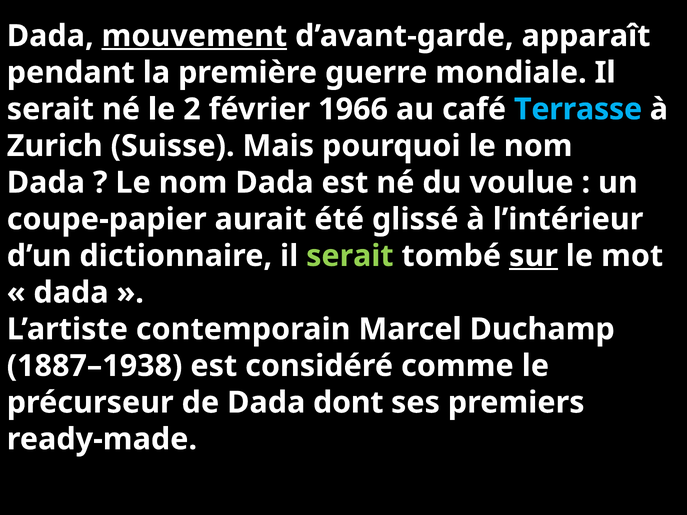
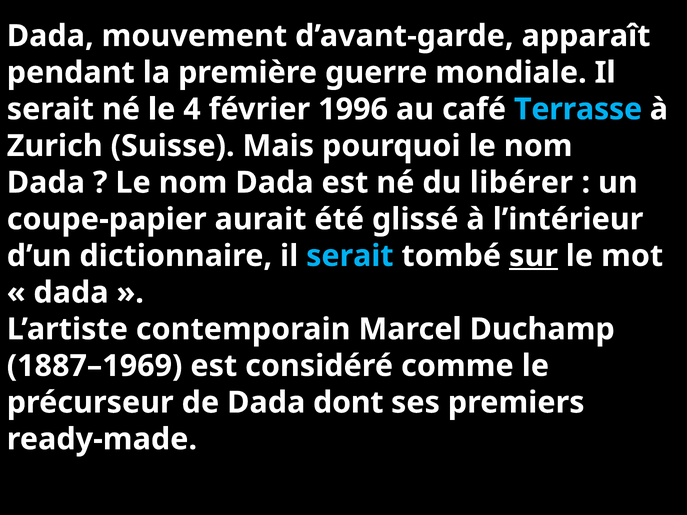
mouvement underline: present -> none (194, 36)
2: 2 -> 4 (192, 109)
1966: 1966 -> 1996 (353, 109)
voulue: voulue -> libérer (521, 183)
serait colour: light green -> light blue (350, 256)
1887–1938: 1887–1938 -> 1887–1969 (95, 366)
